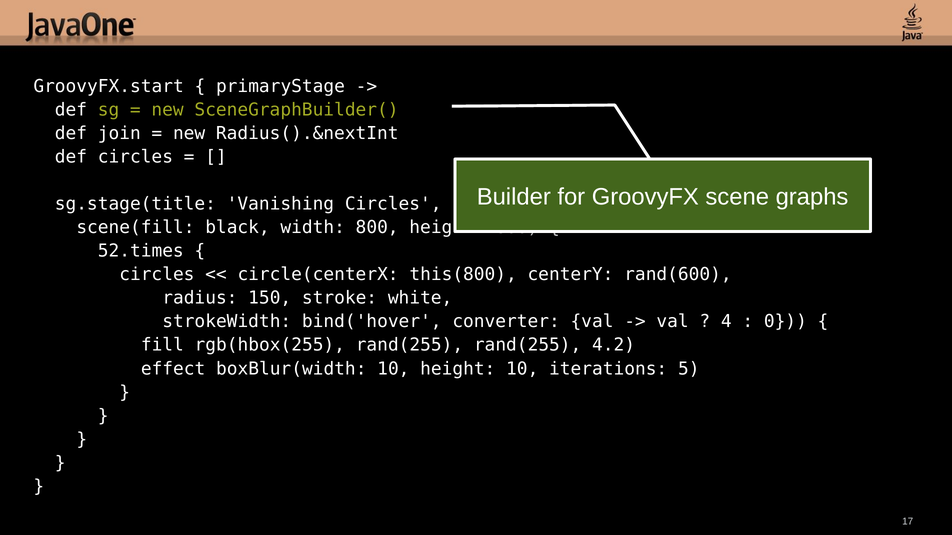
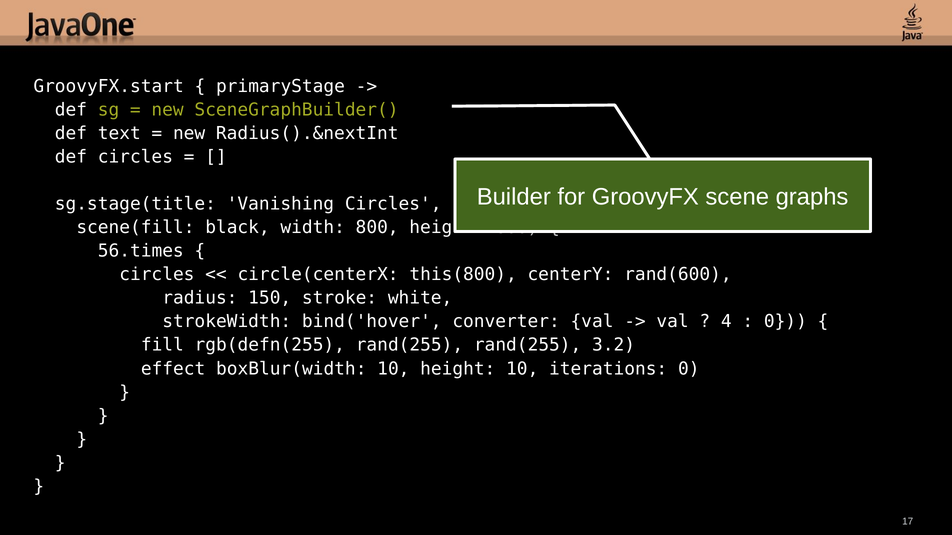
join: join -> text (119, 133)
52.times: 52.times -> 56.times (141, 251)
rgb(hbox(255: rgb(hbox(255 -> rgb(defn(255 (270, 346)
4.2: 4.2 -> 3.2 (614, 346)
iterations 5: 5 -> 0 (689, 369)
